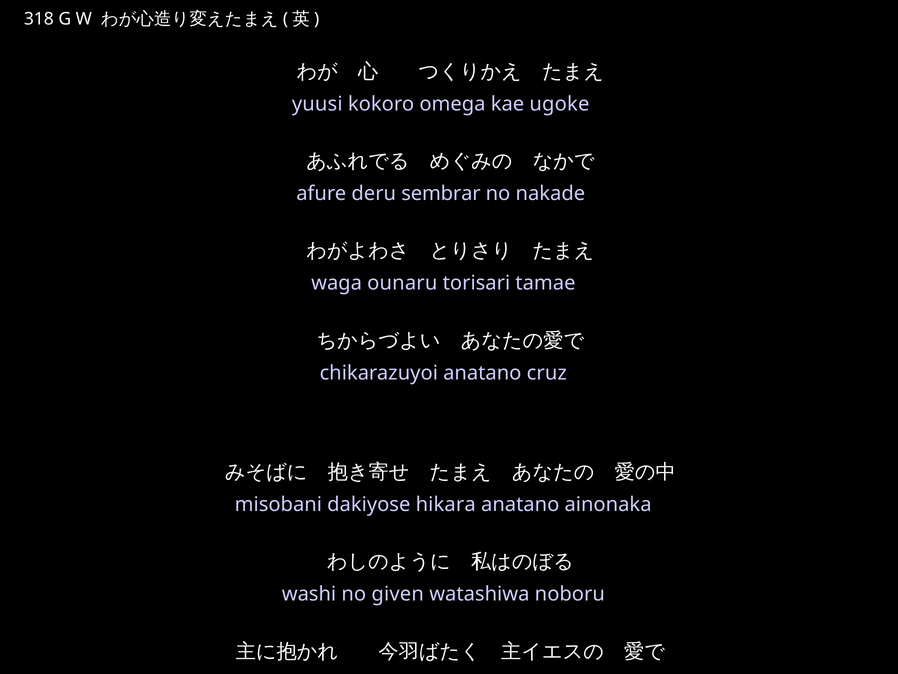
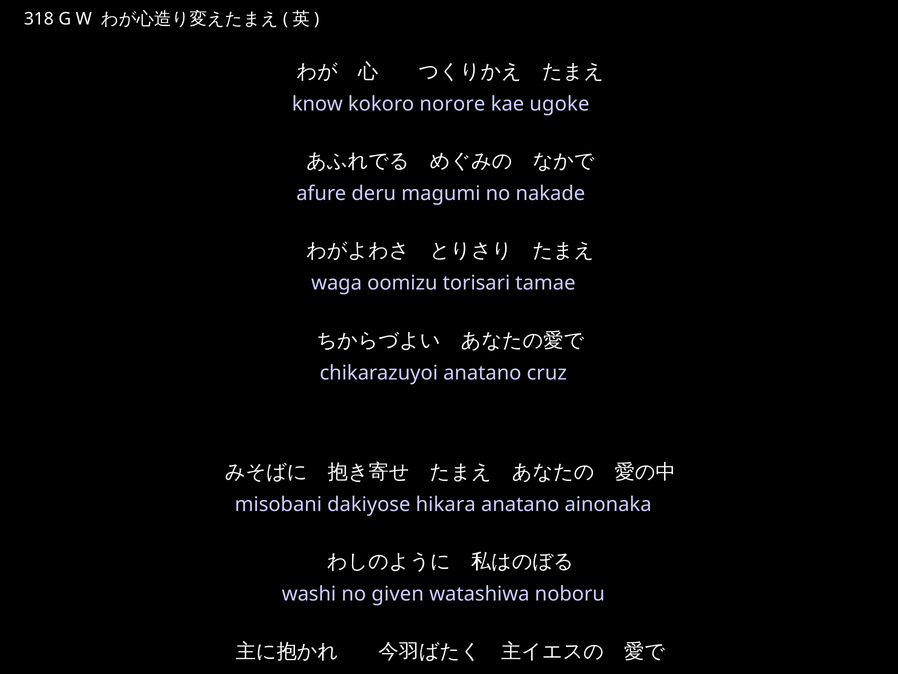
yuusi: yuusi -> know (317, 104)
omega: omega -> norore (452, 104)
sembrar: sembrar -> magumi (441, 193)
ounaru: ounaru -> oomizu (402, 283)
